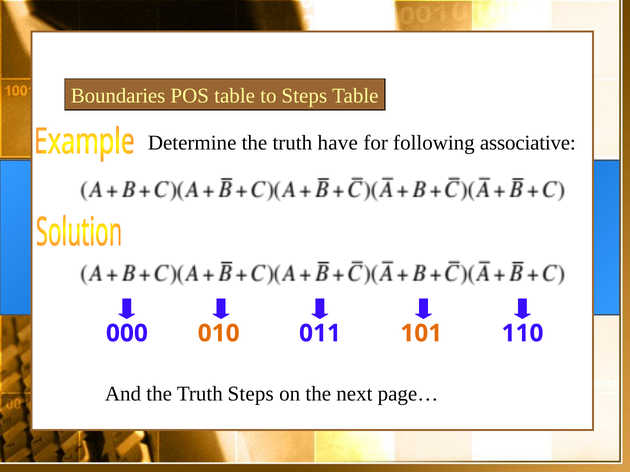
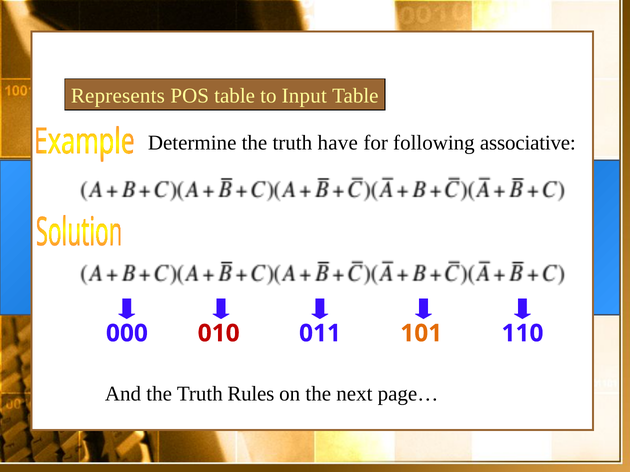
Boundaries: Boundaries -> Represents (118, 96)
to Steps: Steps -> Input (304, 96)
010 colour: orange -> red (219, 334)
Truth Steps: Steps -> Rules (251, 394)
